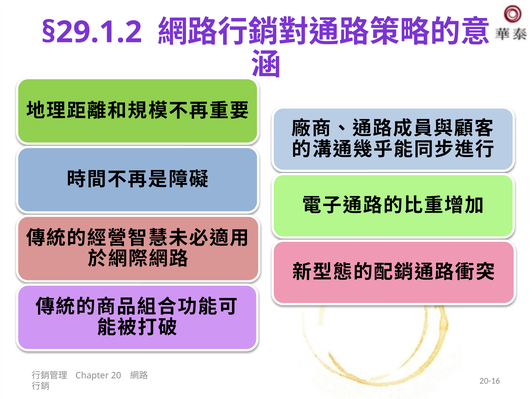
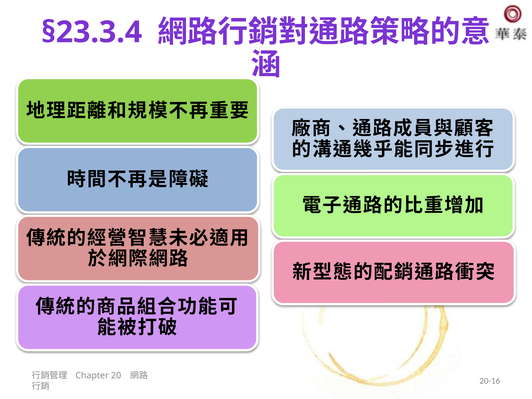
§29.1.2: §29.1.2 -> §23.3.4 (92, 32)
